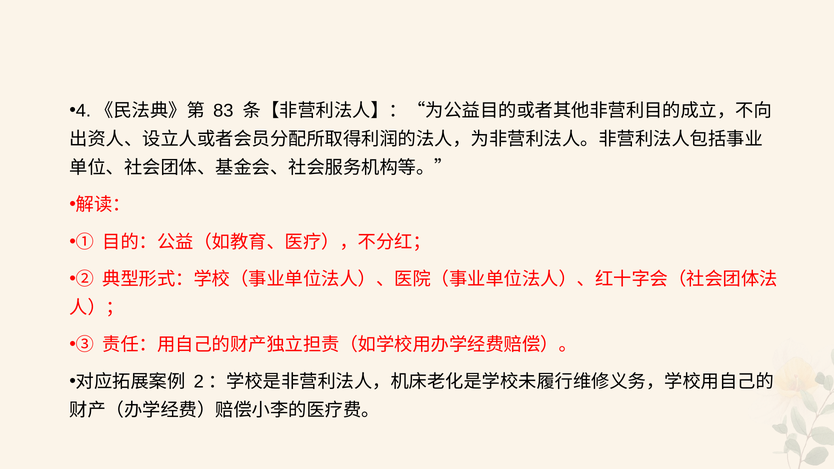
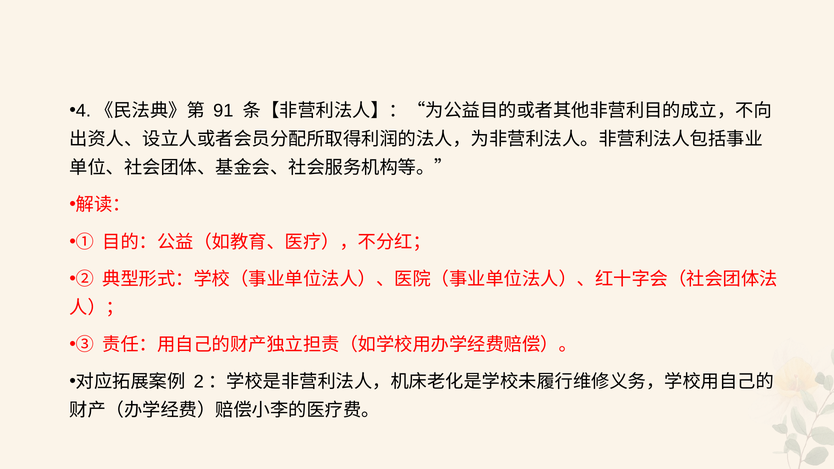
83: 83 -> 91 (223, 111)
